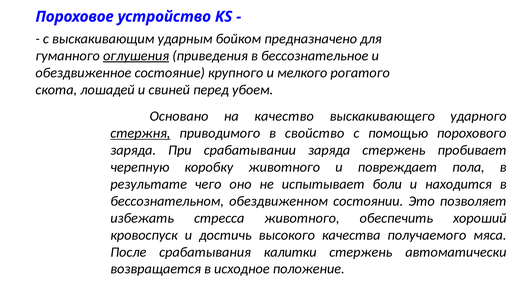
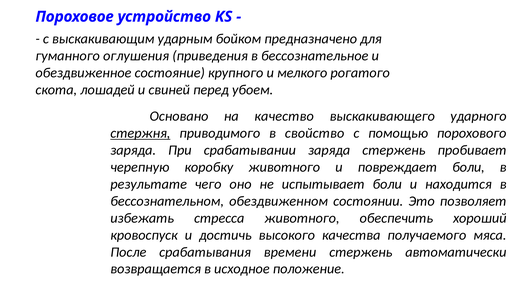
оглушения underline: present -> none (136, 56)
повреждает пола: пола -> боли (468, 168)
калитки: калитки -> времени (290, 253)
